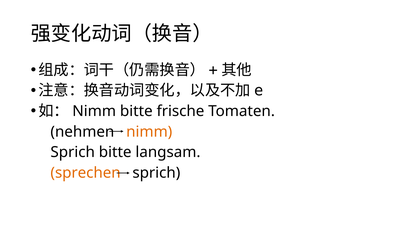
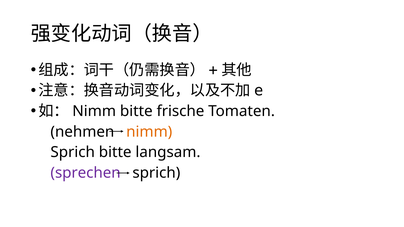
sprechen colour: orange -> purple (86, 173)
